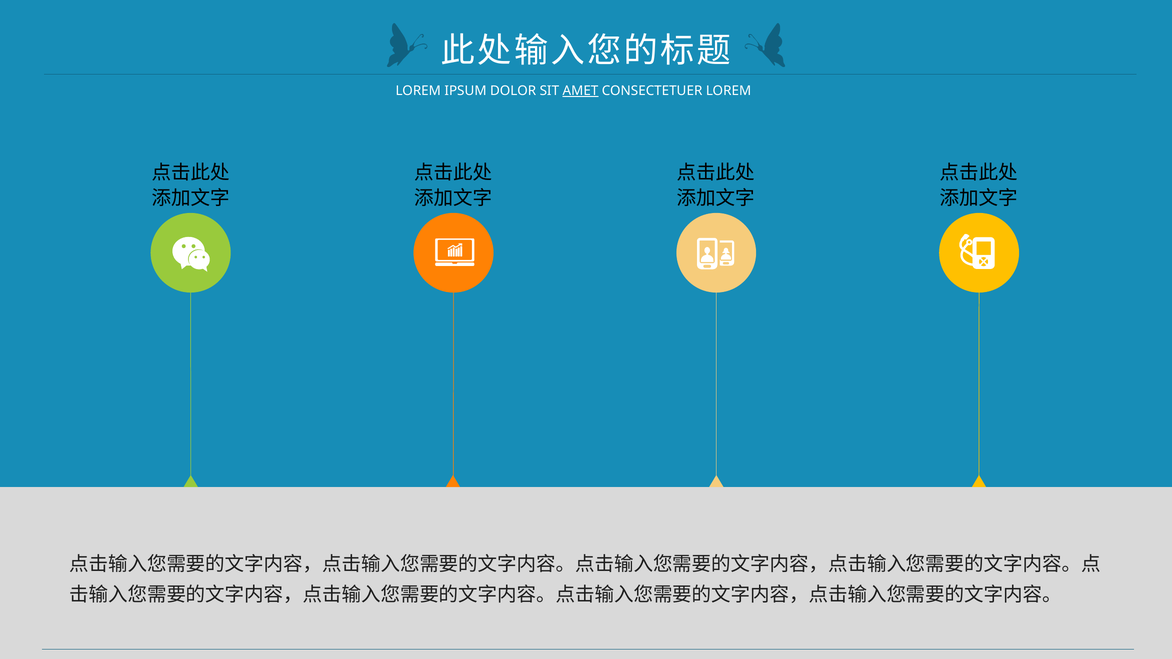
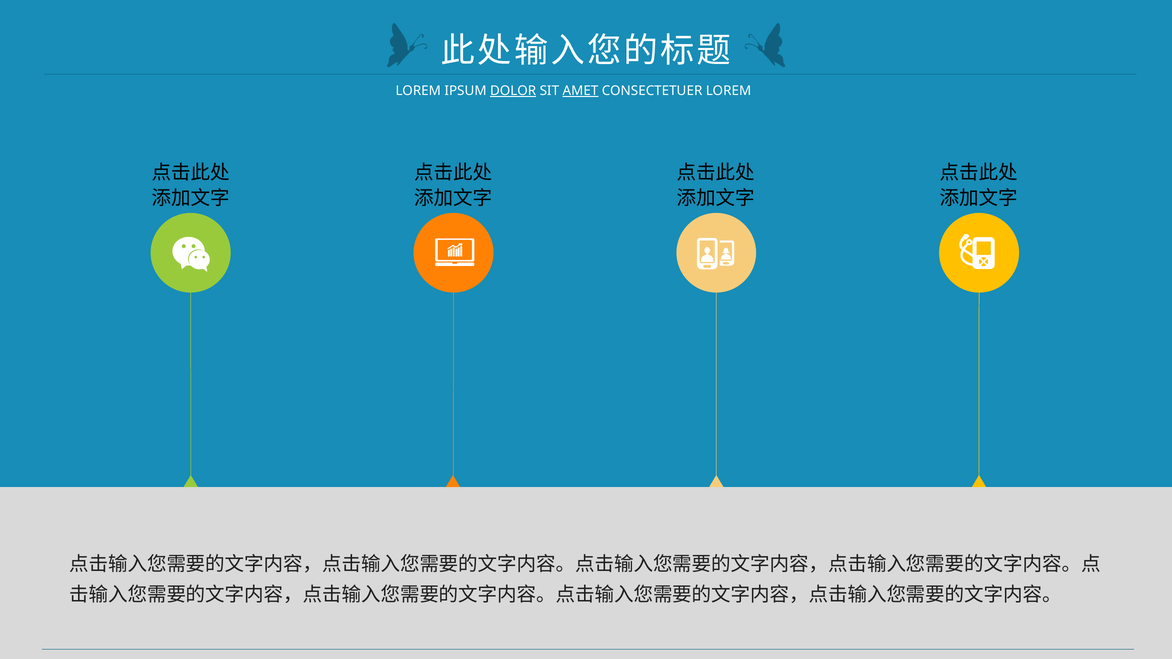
DOLOR underline: none -> present (513, 91)
